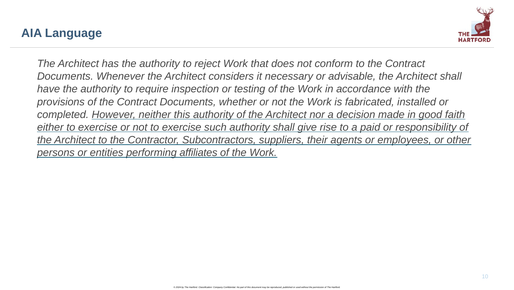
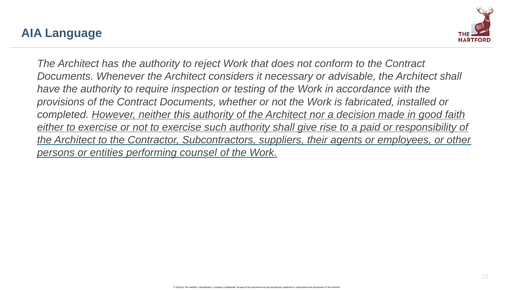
affiliates: affiliates -> counsel (198, 153)
